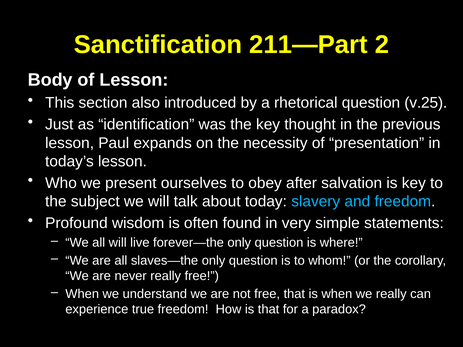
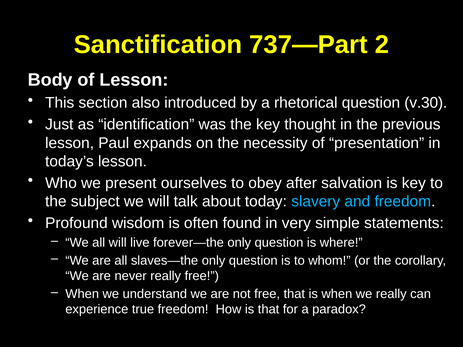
211—Part: 211—Part -> 737—Part (309, 45)
v.25: v.25 -> v.30 (426, 103)
